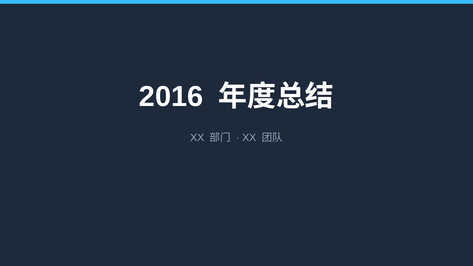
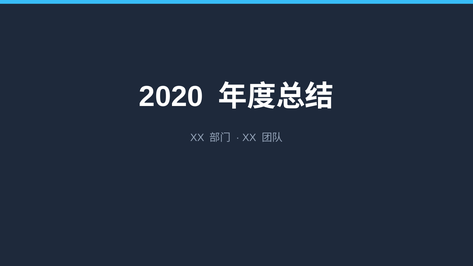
2016: 2016 -> 2020 (171, 97)
